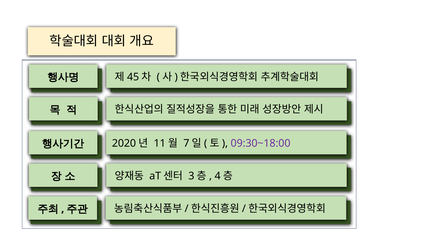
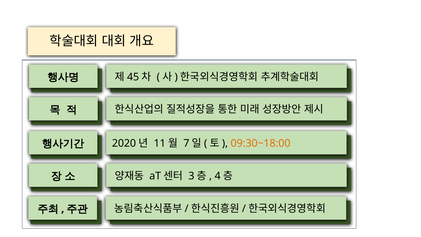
09:30~18:00 colour: purple -> orange (261, 143)
